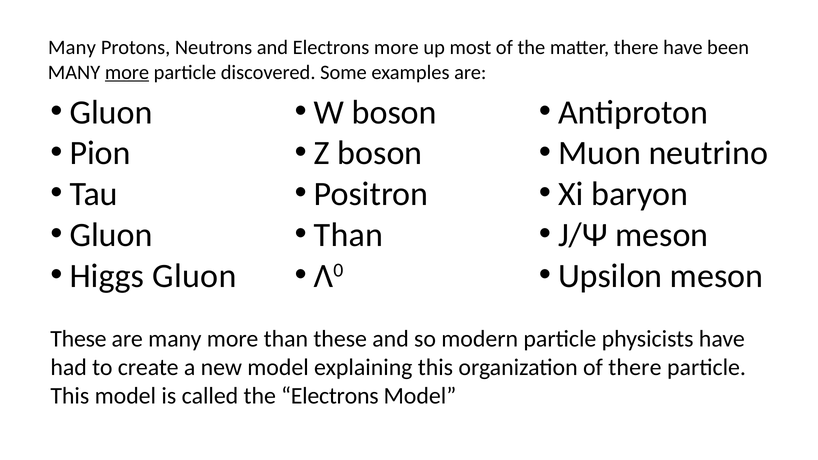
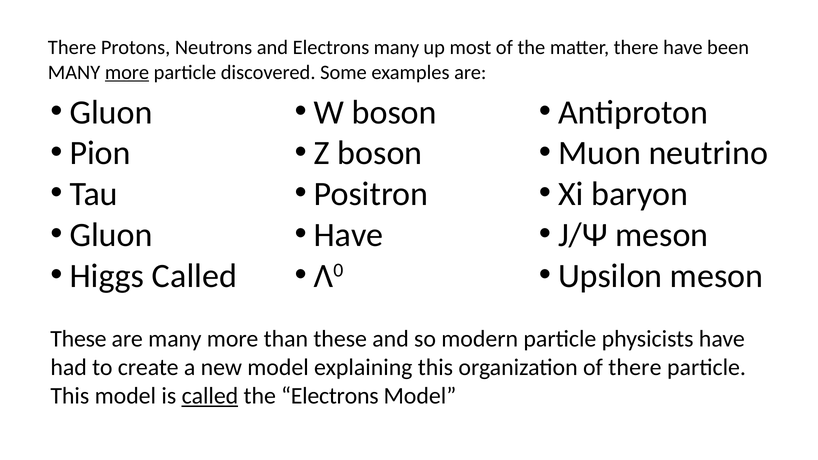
Many: Many -> There (72, 48)
Electrons more: more -> many (396, 48)
Than: Than -> Have (349, 235)
Higgs Gluon: Gluon -> Called (195, 276)
called underline: none -> present (210, 396)
